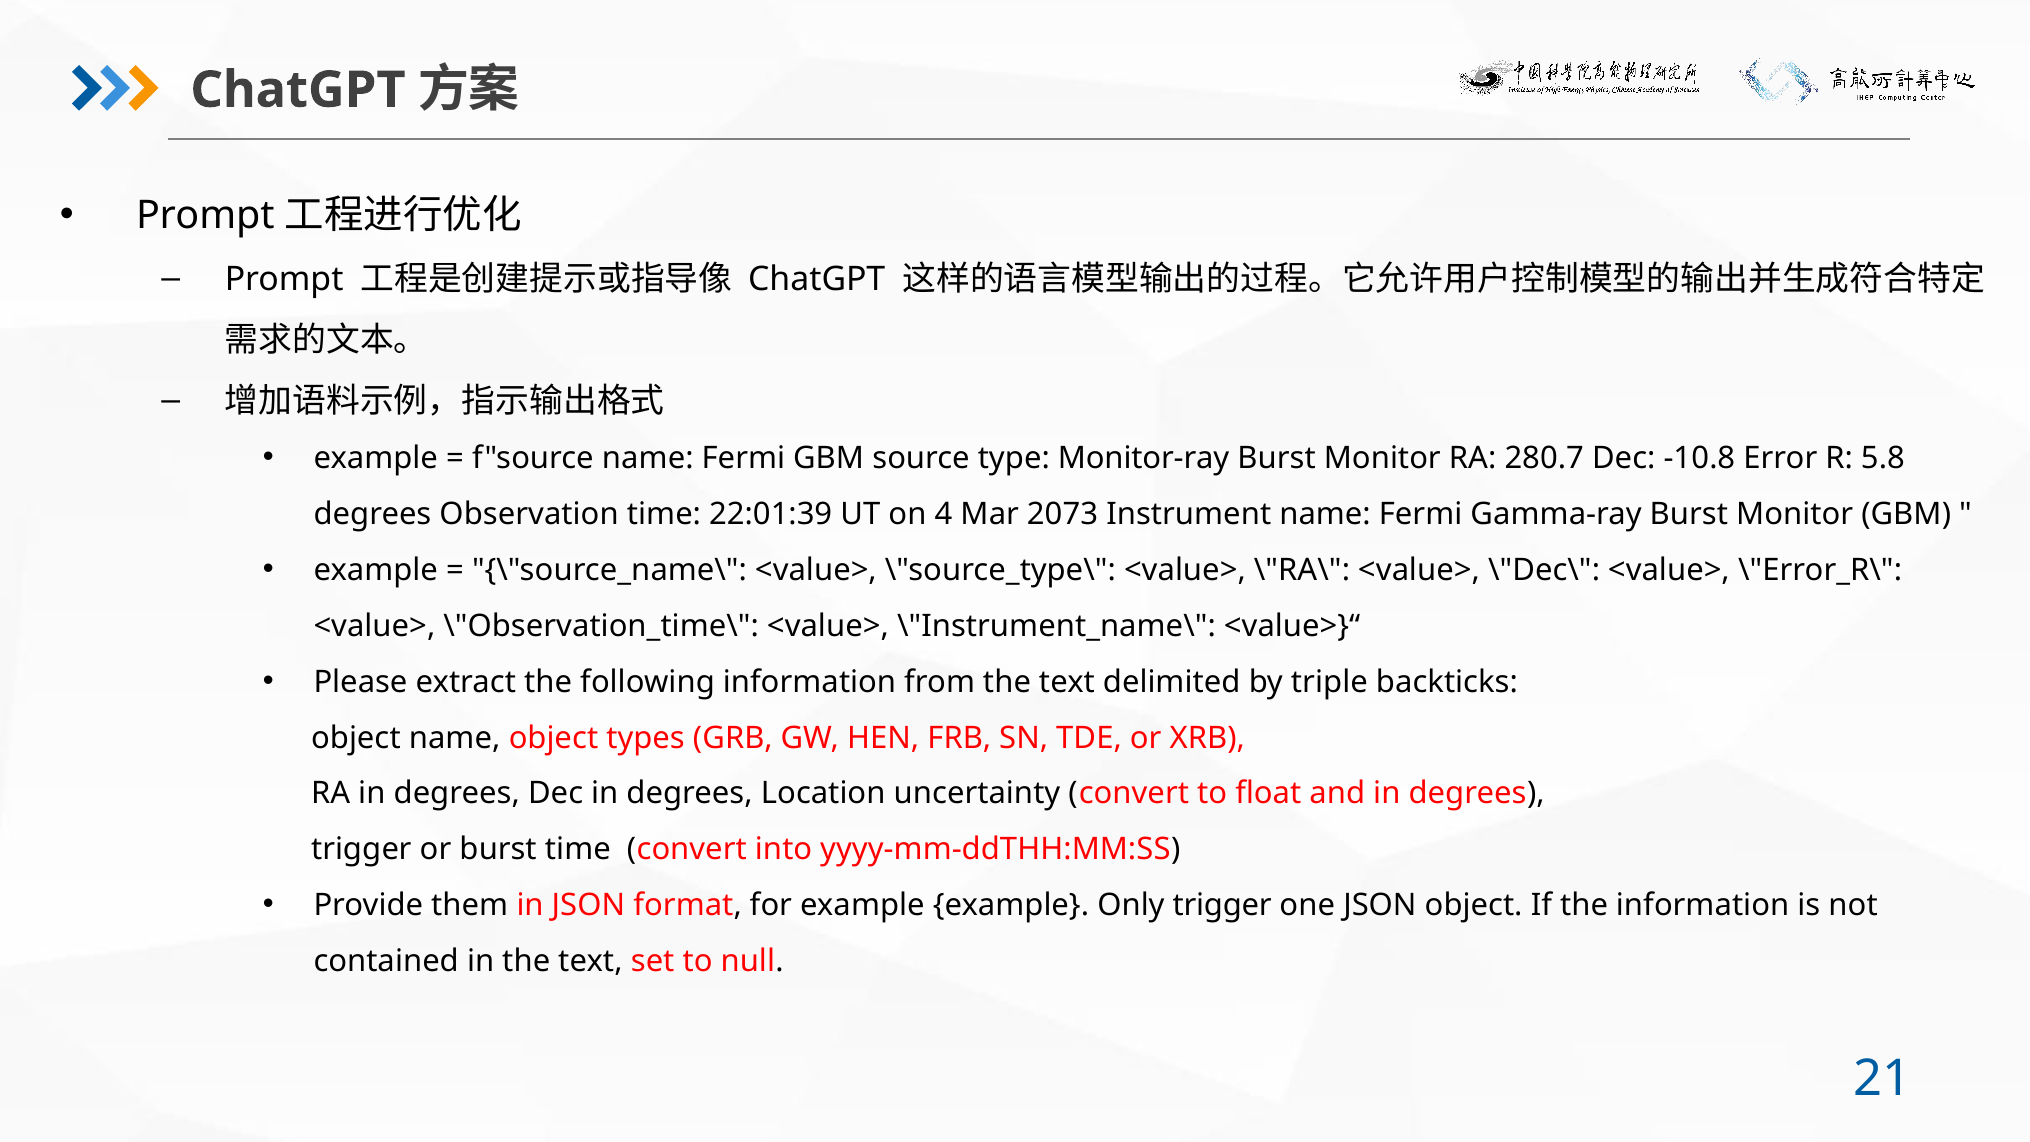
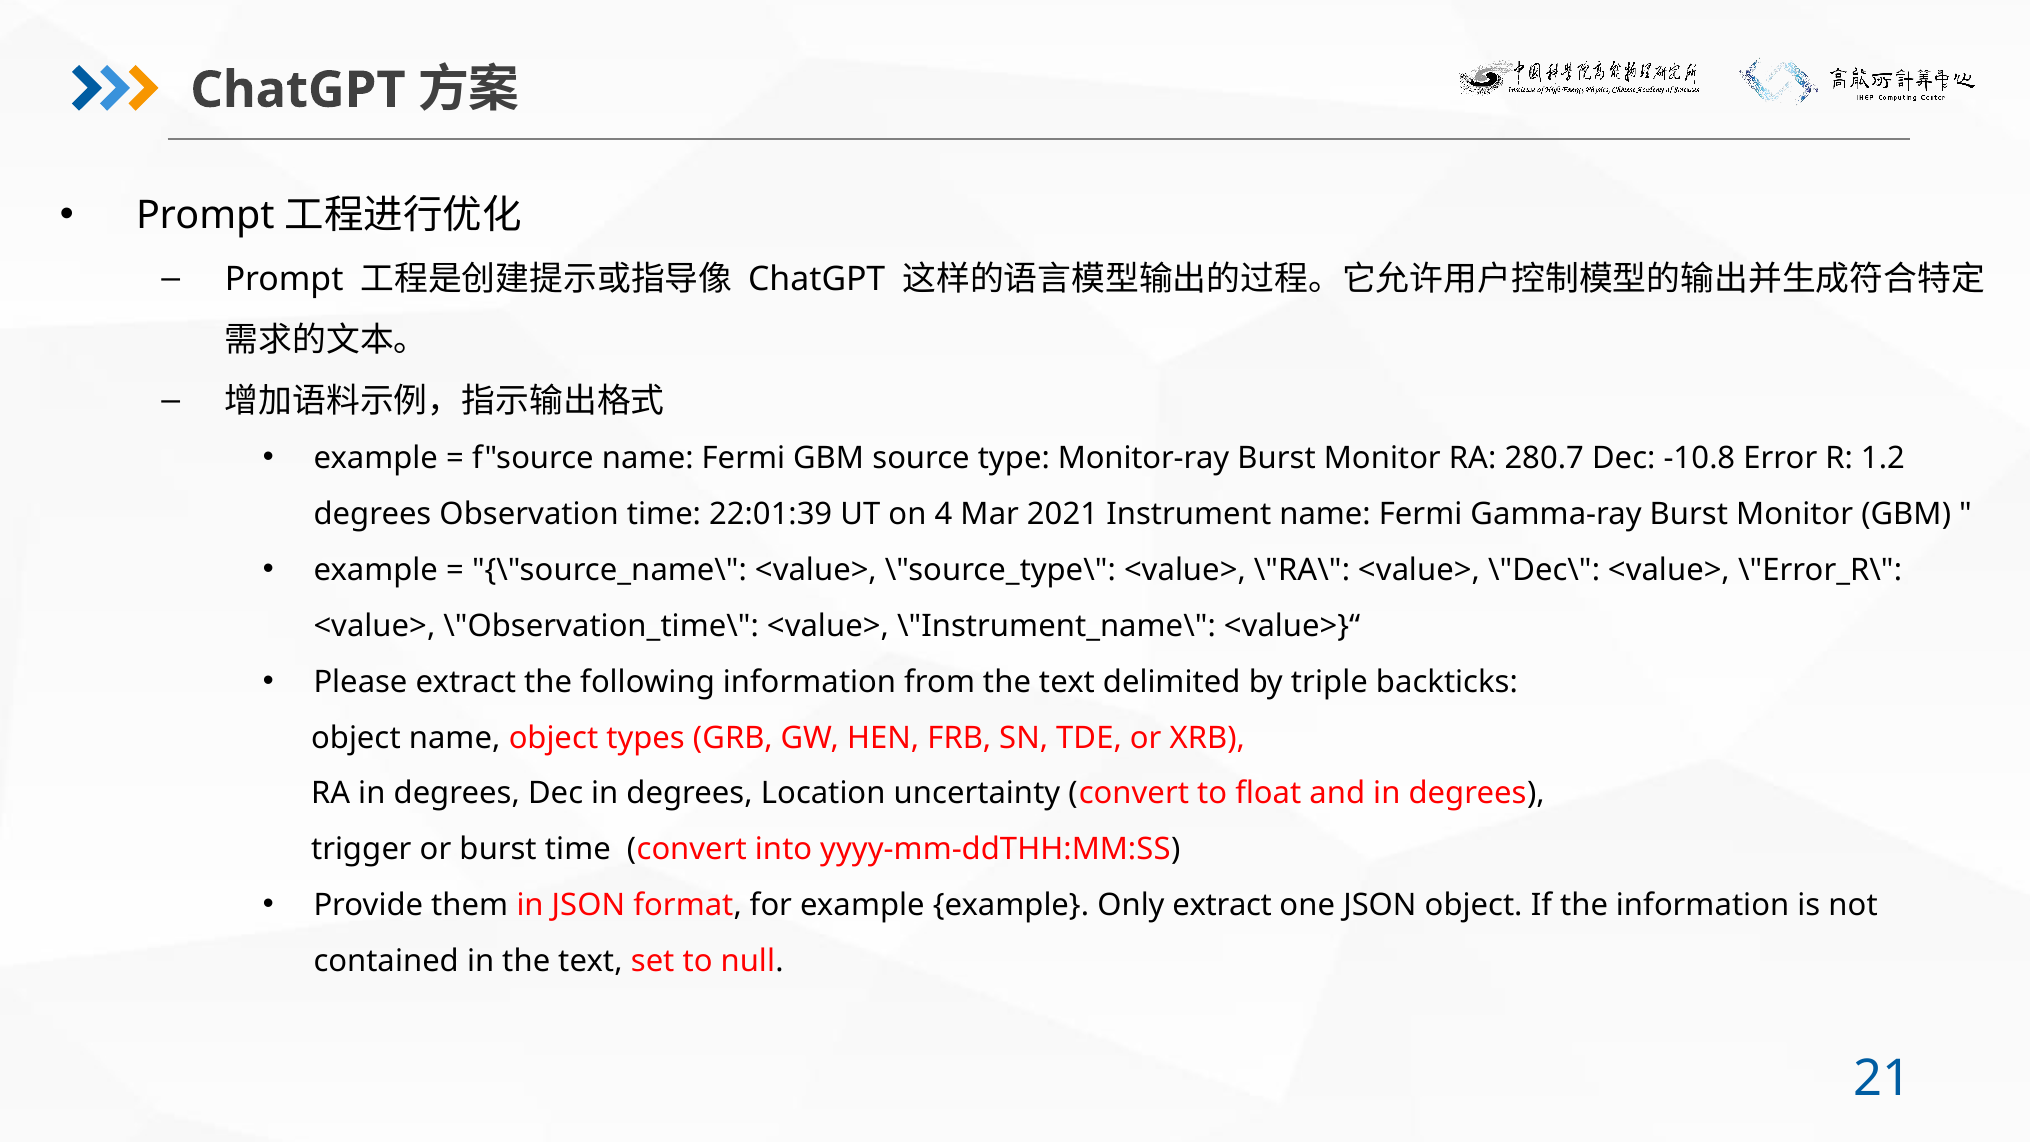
5.8: 5.8 -> 1.2 (1883, 458)
2073: 2073 -> 2021 (1062, 514)
Only trigger: trigger -> extract (1222, 905)
